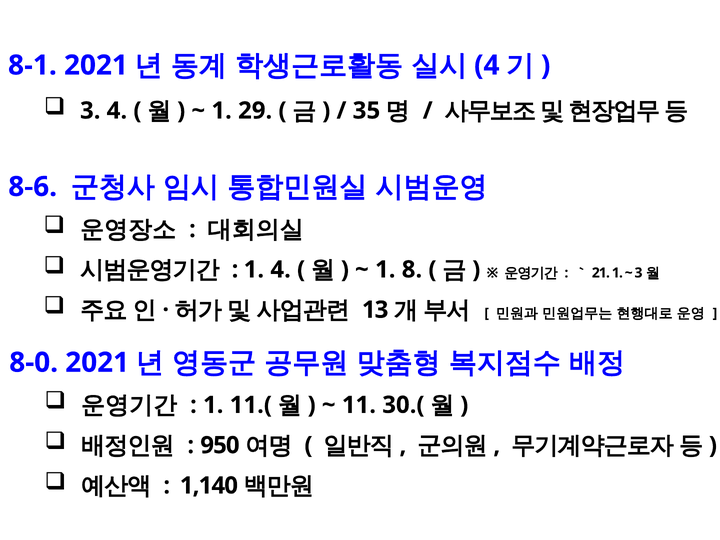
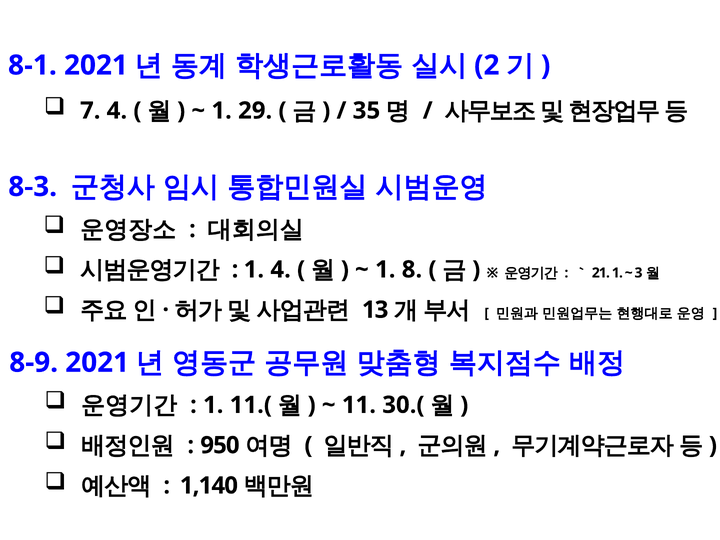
4: 4 -> 2 (487, 65)
3: 3 -> 7 (90, 111)
8-6: 8-6 -> 8-3 (33, 187)
8-0: 8-0 -> 8-9 (34, 363)
